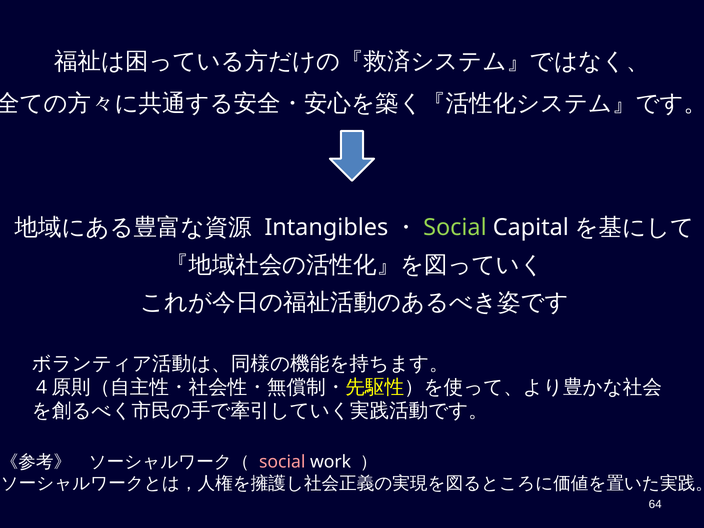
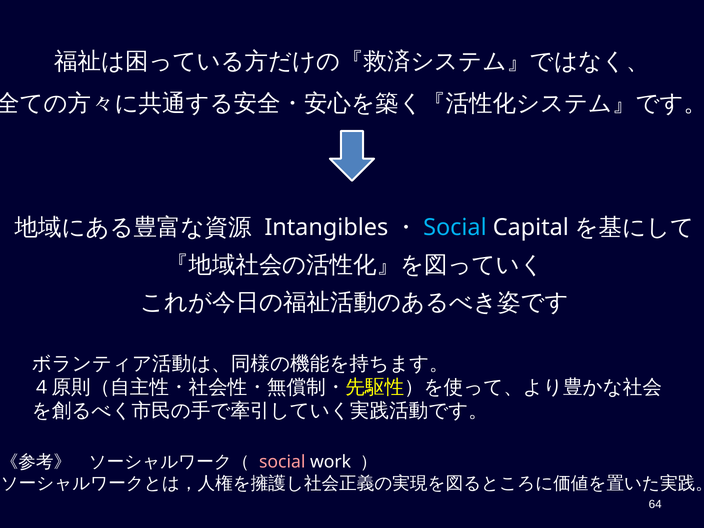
Social colour: light green -> light blue (455, 228)
